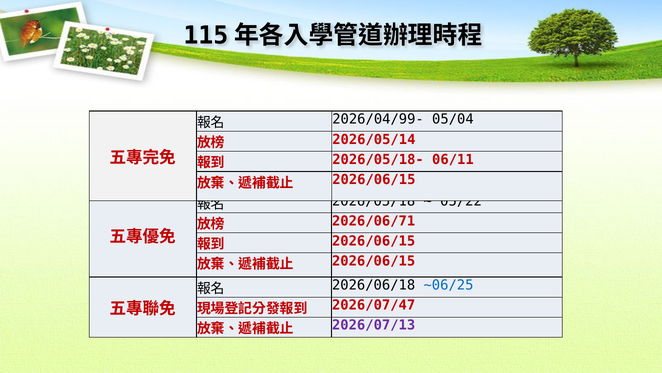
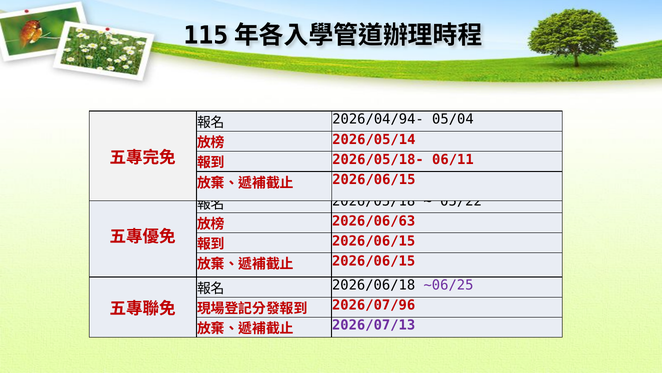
2026/04/99-: 2026/04/99- -> 2026/04/94- (378, 119)
2026/06/71: 2026/06/71 -> 2026/06/63 (374, 221)
~06/25 colour: blue -> purple (449, 285)
2026/07/47: 2026/07/47 -> 2026/07/96 (374, 305)
